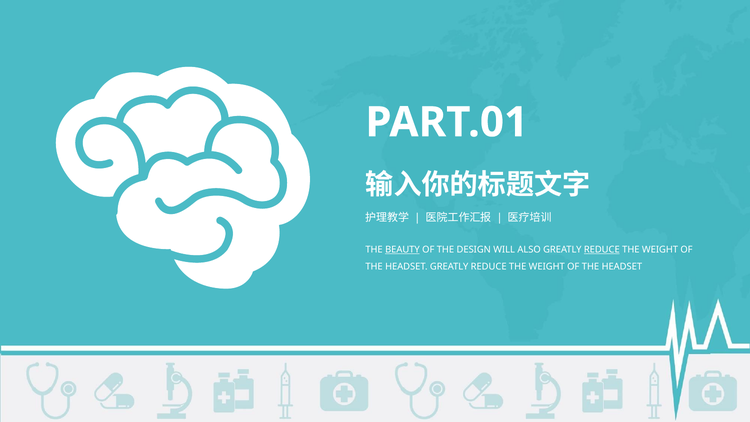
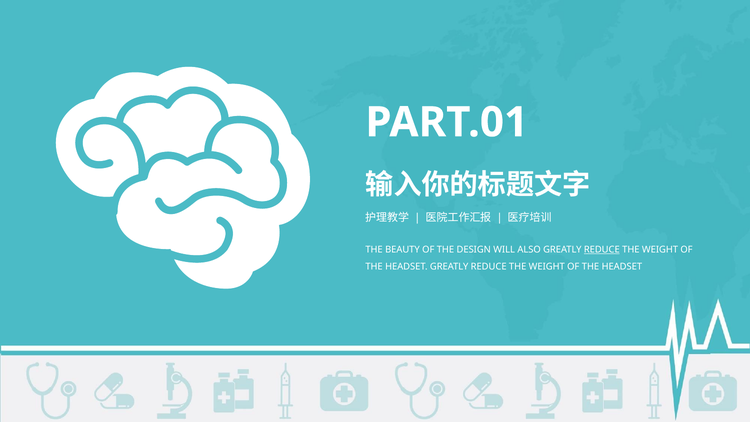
BEAUTY underline: present -> none (402, 250)
